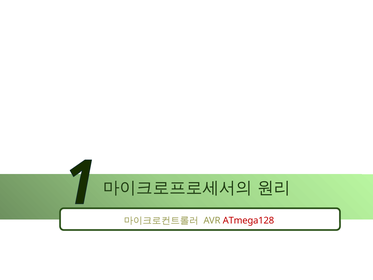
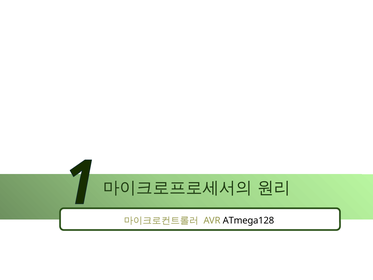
ATmega128 colour: red -> black (248, 220)
